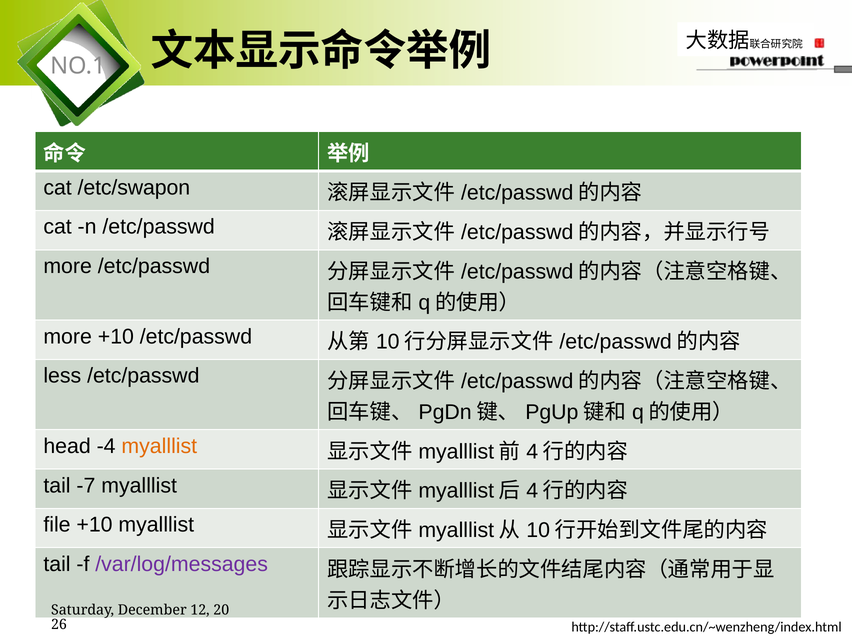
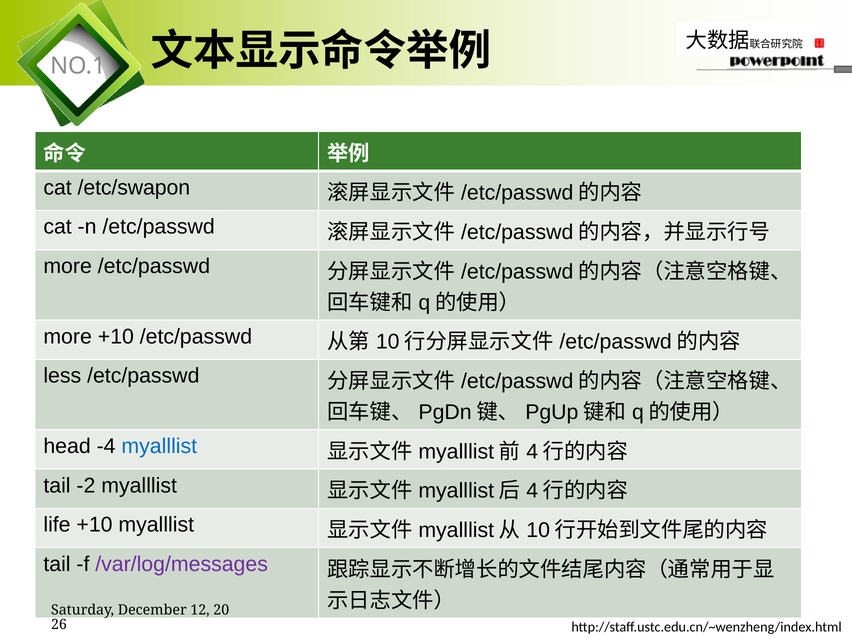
myalllist colour: orange -> blue (159, 446)
-7: -7 -> -2 (86, 485)
file: file -> life (57, 525)
